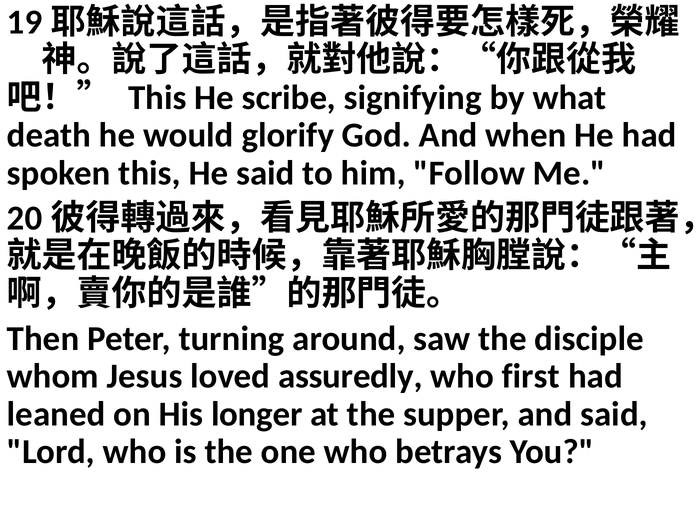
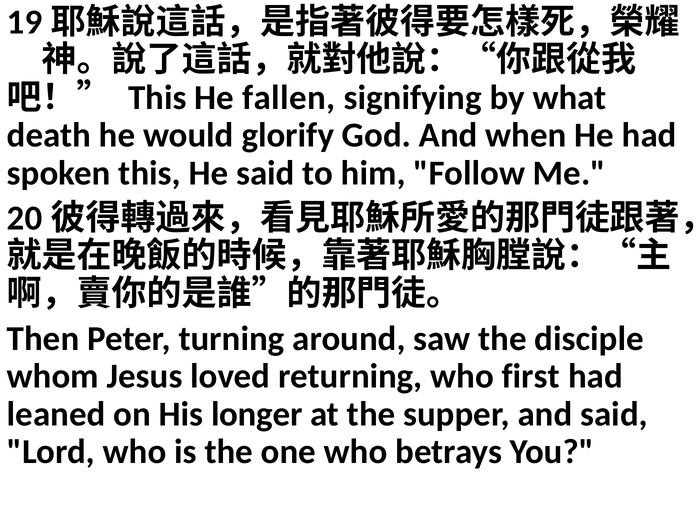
scribe: scribe -> fallen (289, 98)
assuredly: assuredly -> returning (350, 377)
